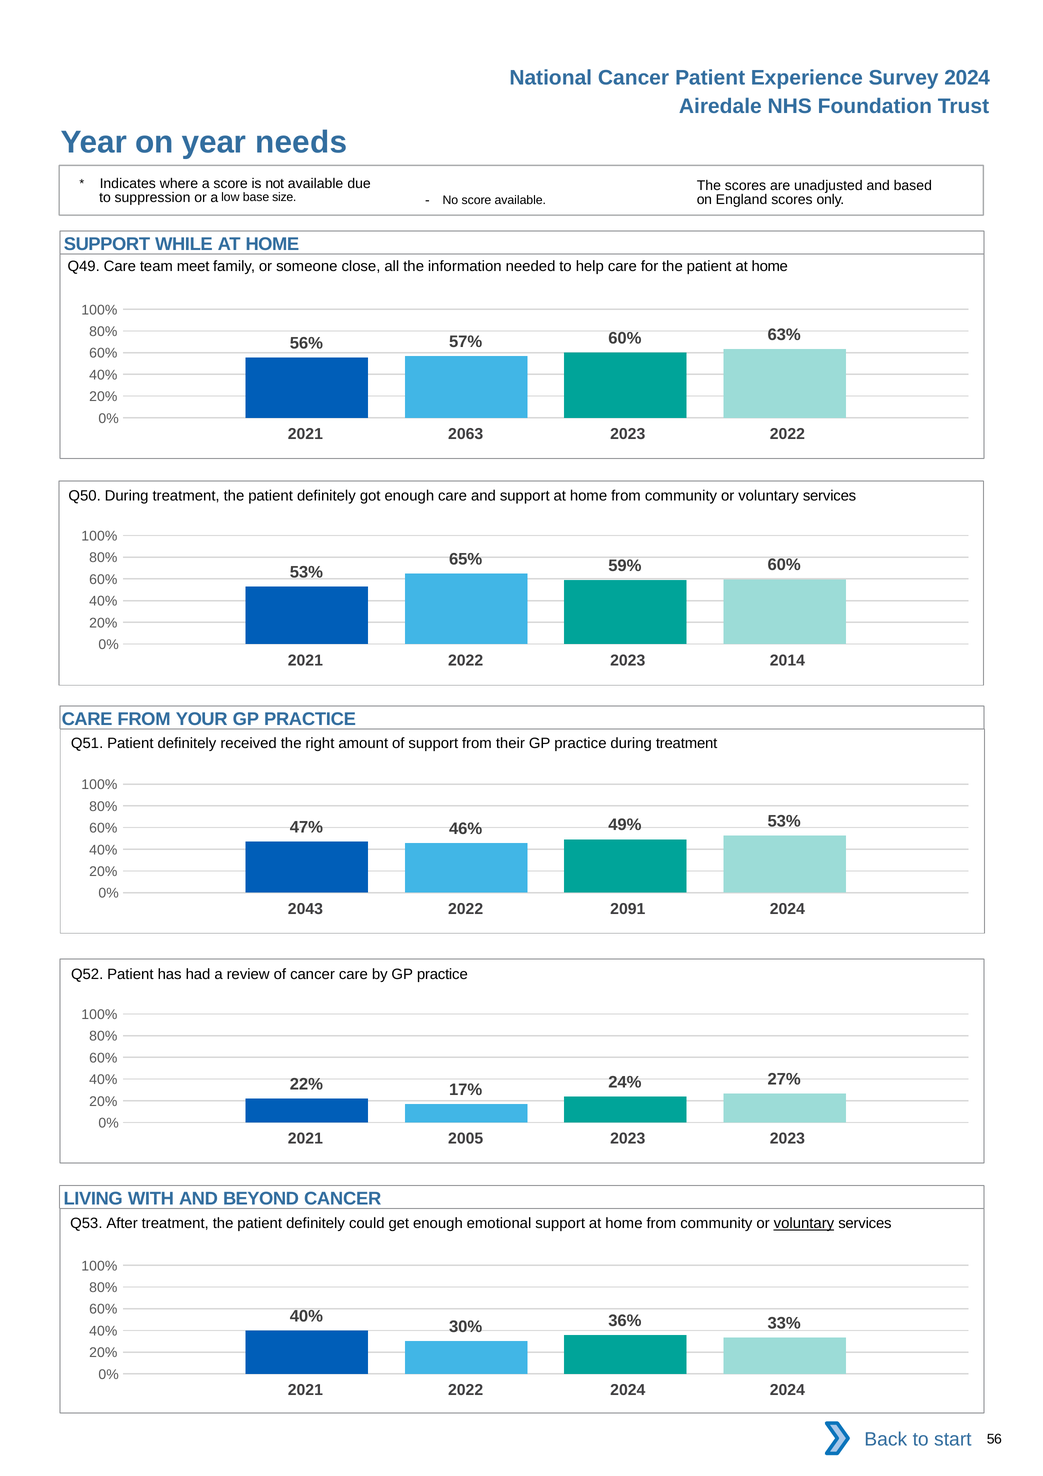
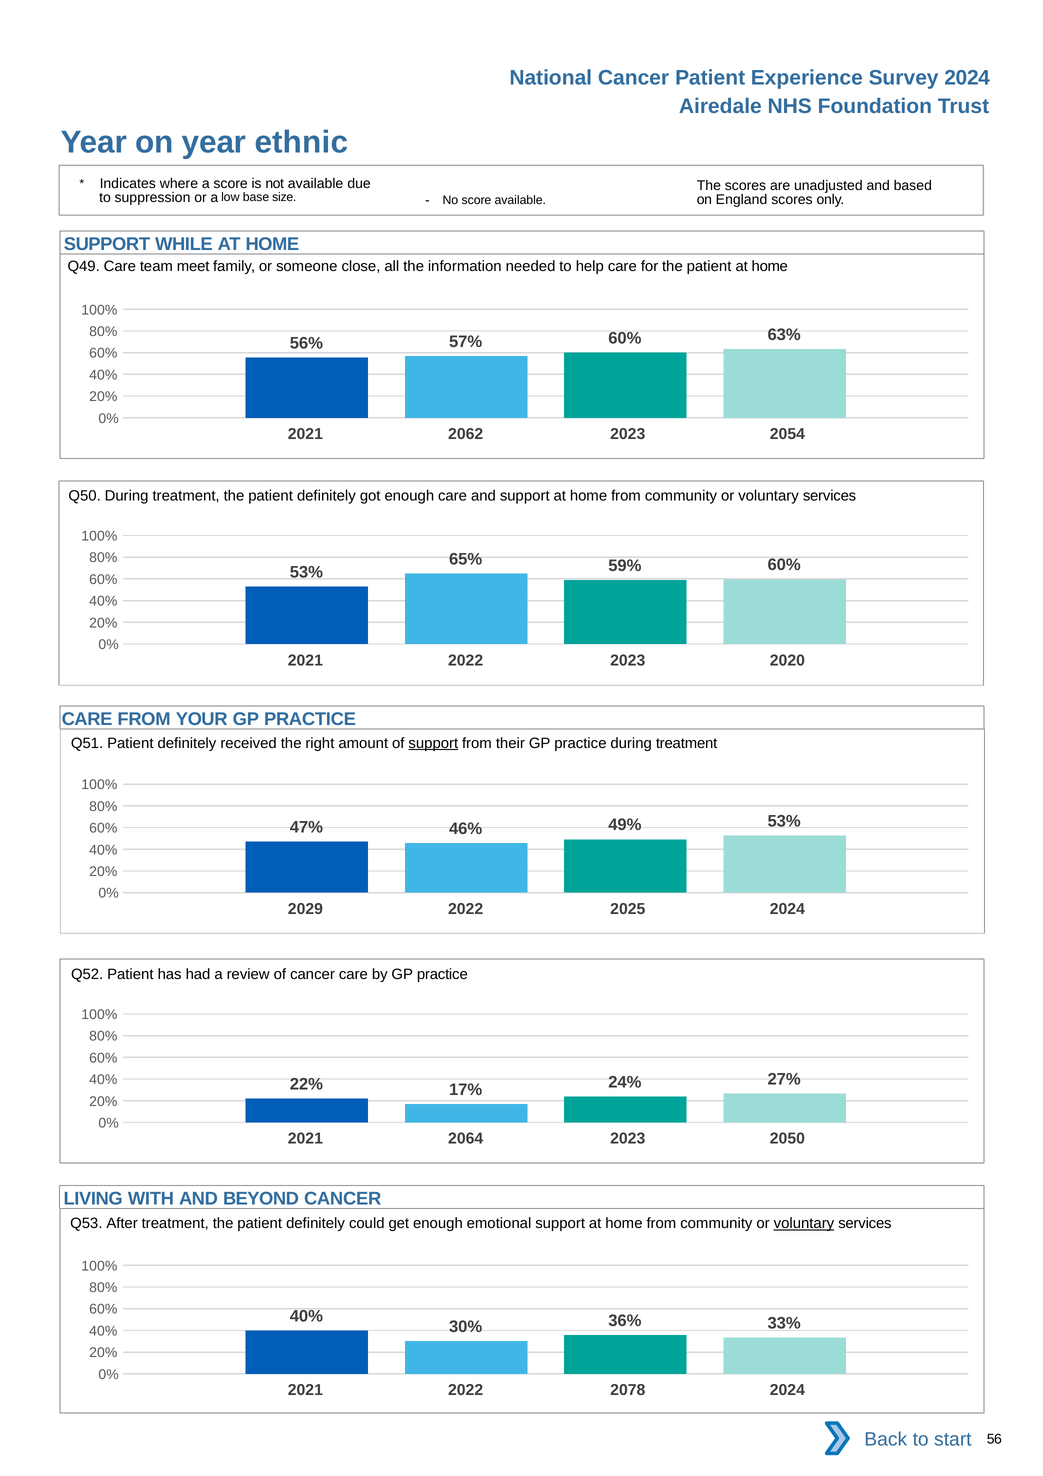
needs: needs -> ethnic (301, 142)
2063: 2063 -> 2062 (466, 434)
2023 2022: 2022 -> 2054 (787, 434)
2014: 2014 -> 2020 (787, 660)
support underline: none -> present (433, 743)
2043: 2043 -> 2029 (305, 909)
2091: 2091 -> 2025 (628, 909)
2005: 2005 -> 2064 (466, 1139)
2023 2023: 2023 -> 2050 (787, 1139)
2022 2024: 2024 -> 2078 (628, 1390)
